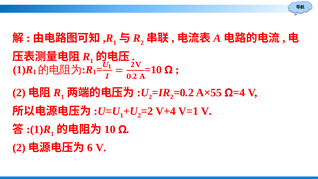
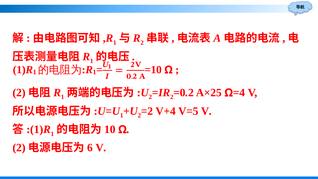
A×55: A×55 -> A×25 (209, 93)
V=1: V=1 -> V=5 (188, 111)
